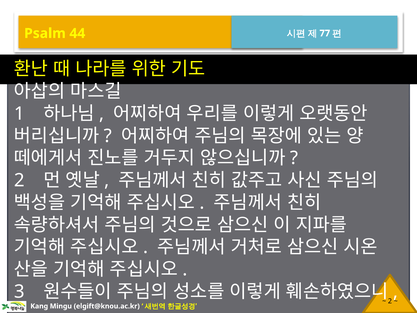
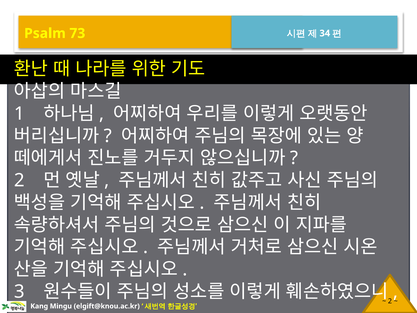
44: 44 -> 73 (77, 33)
77: 77 -> 34 (325, 33)
